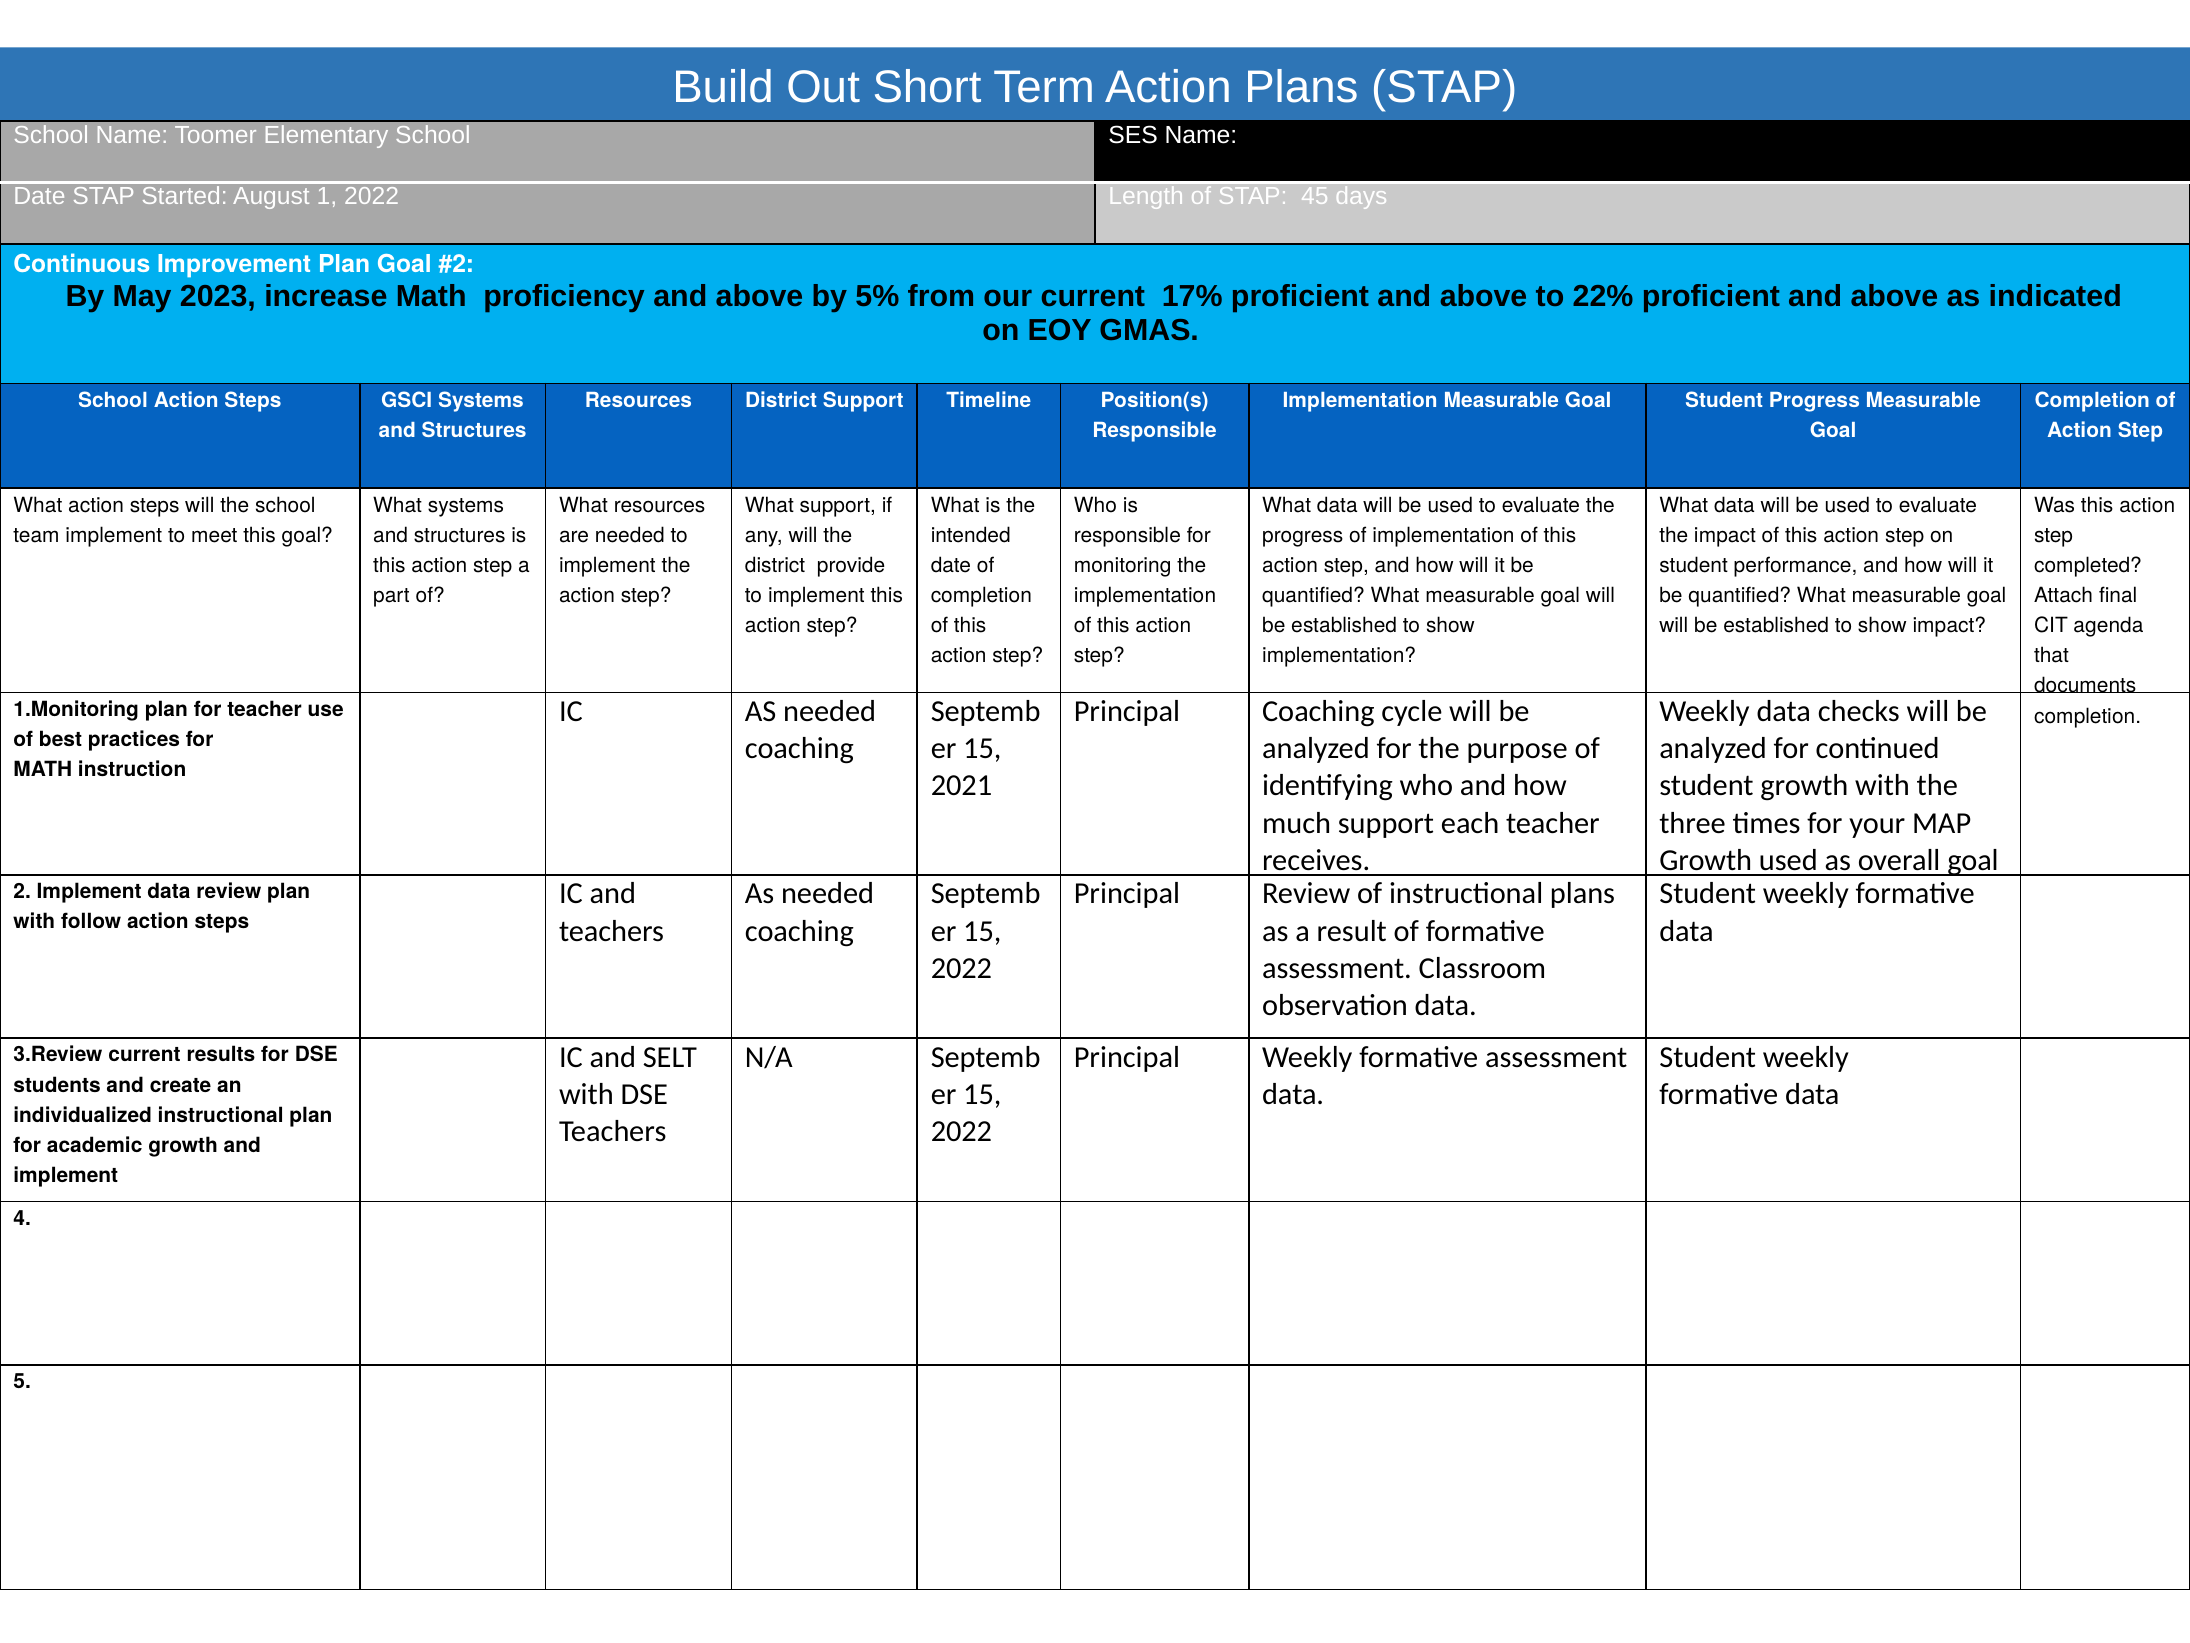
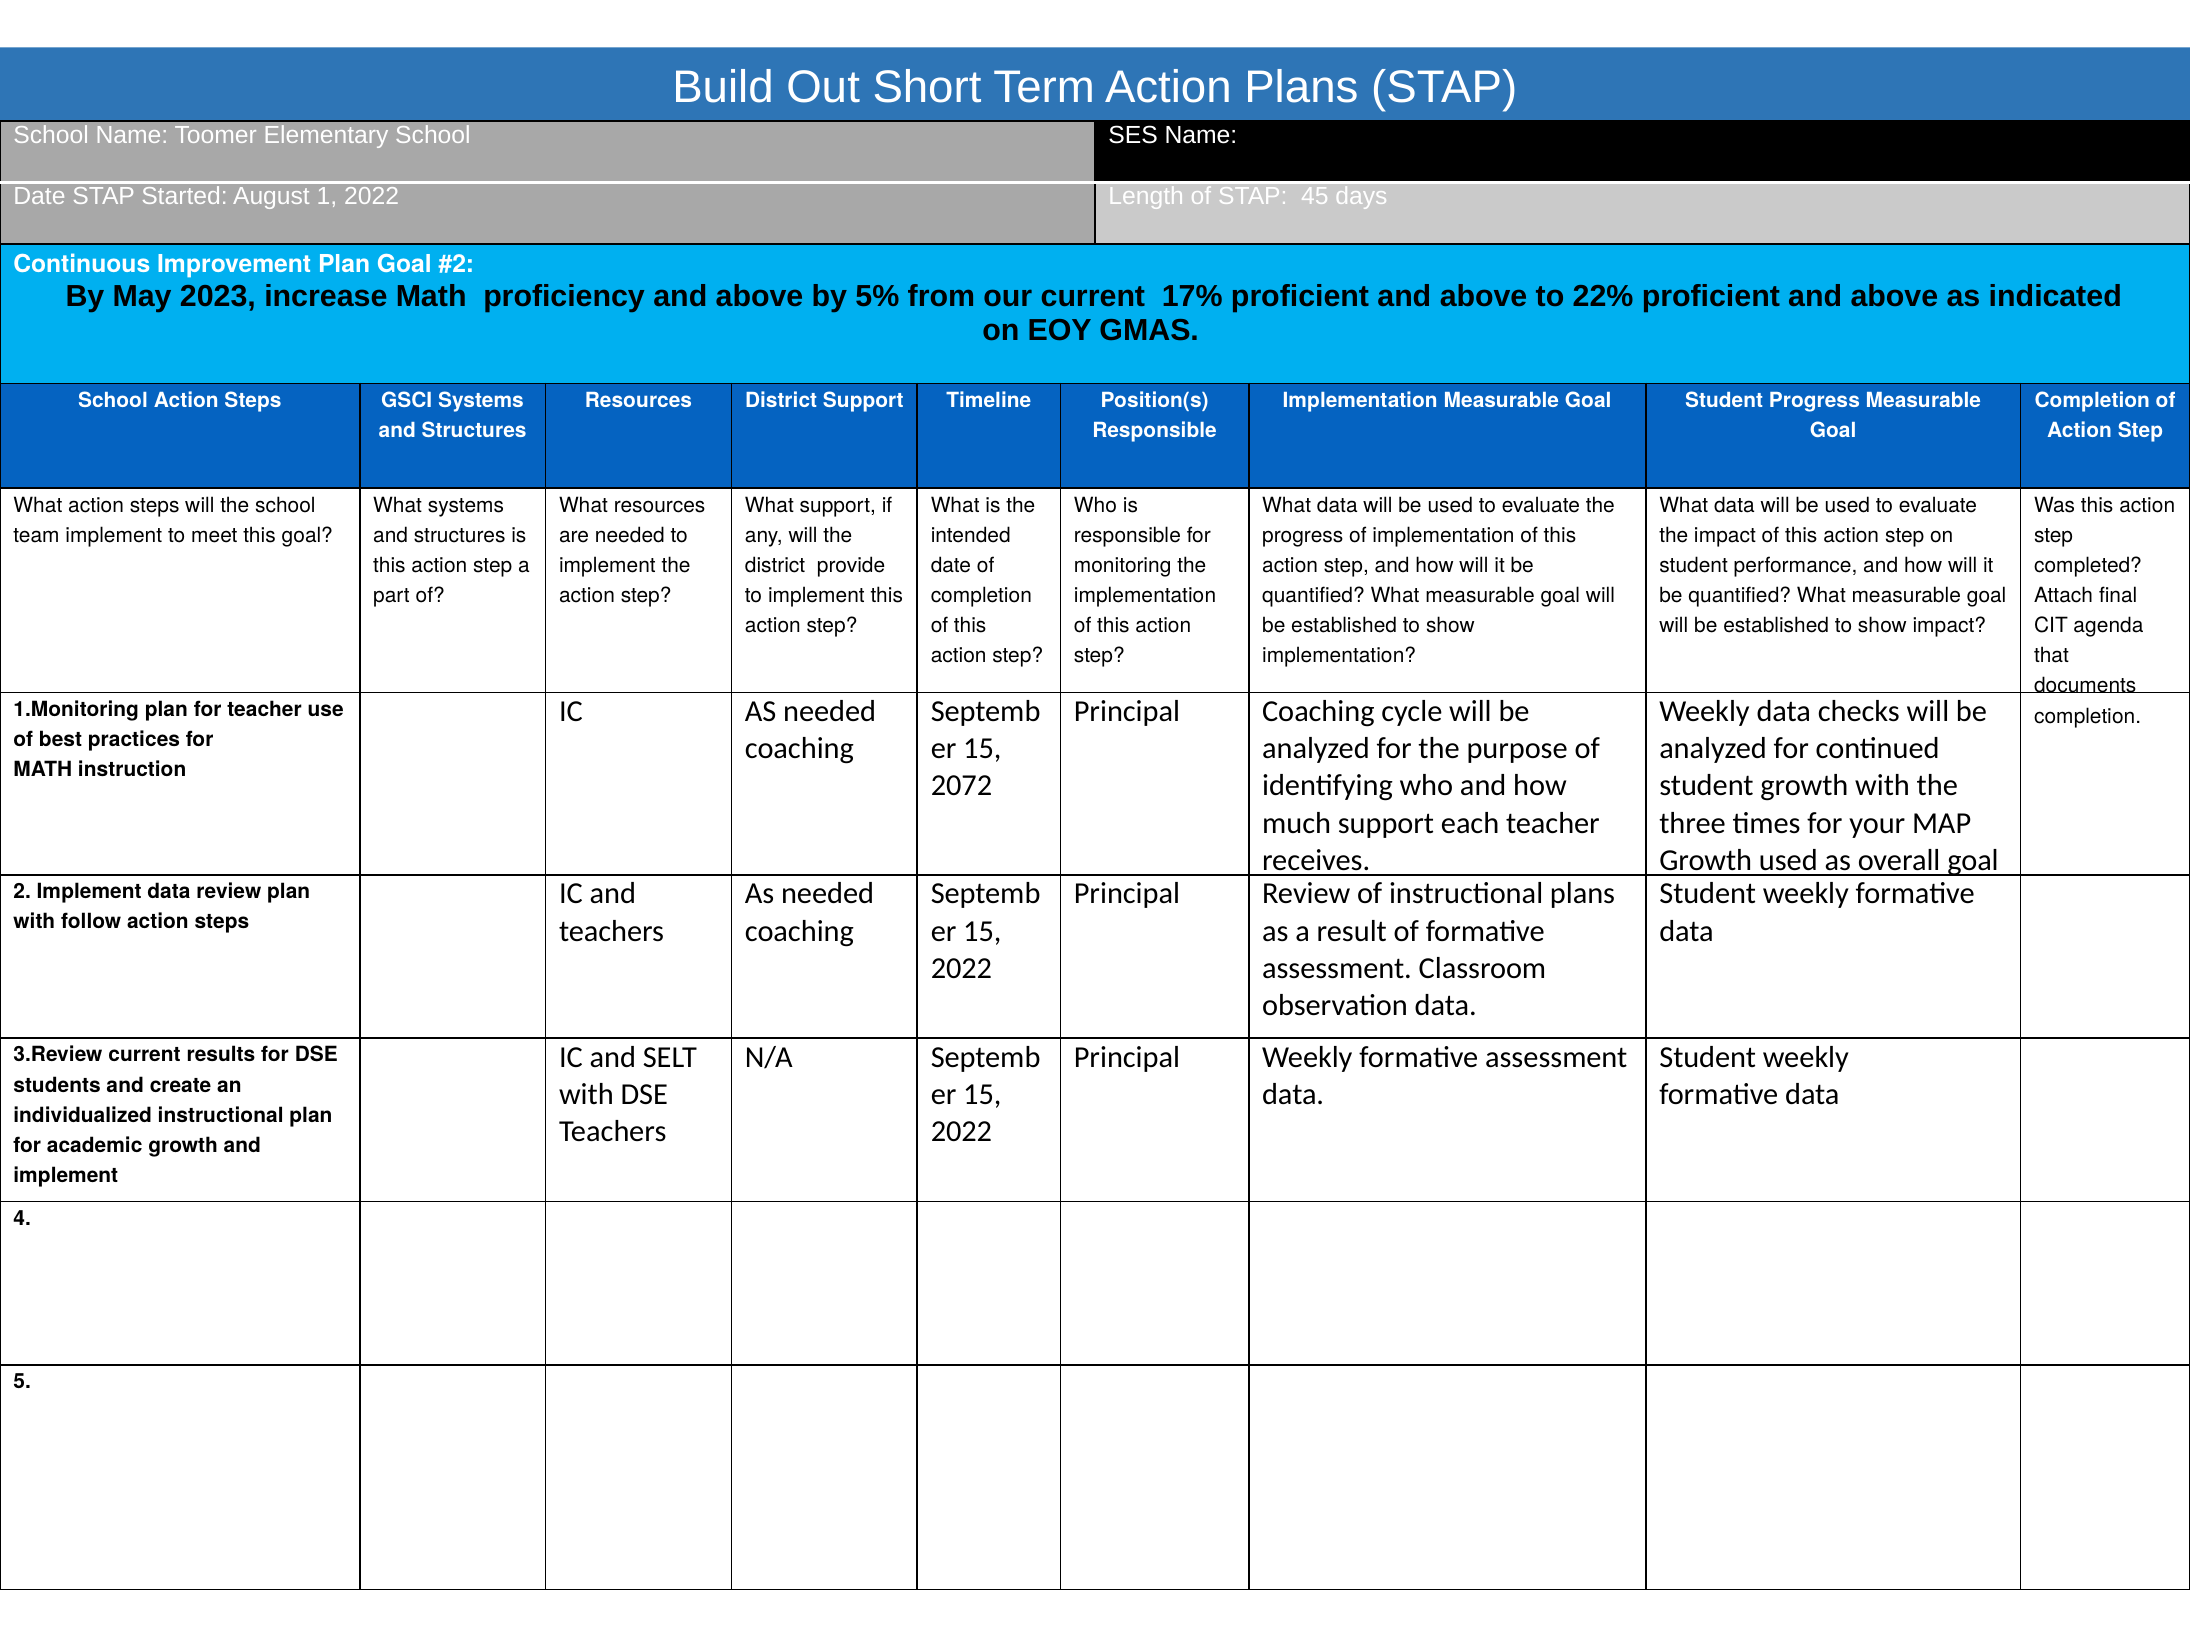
2021: 2021 -> 2072 (961, 786)
